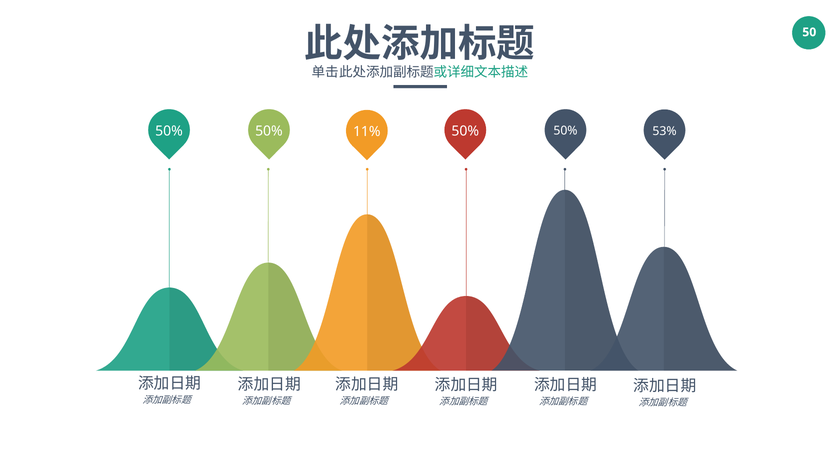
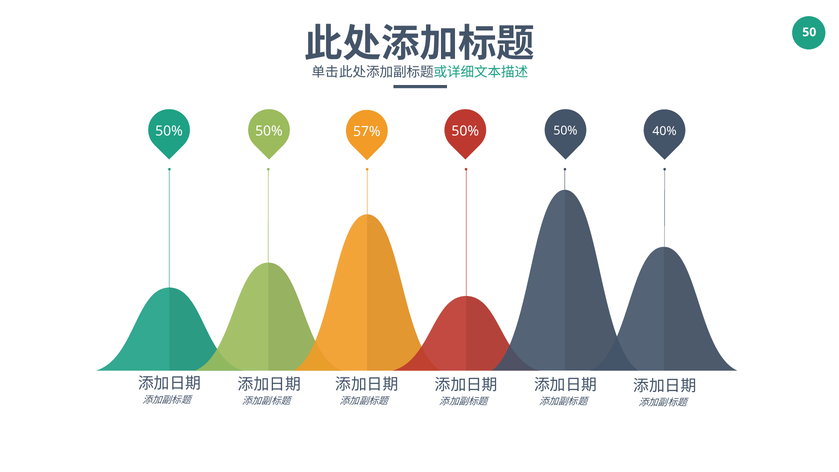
11%: 11% -> 57% (367, 132)
53%: 53% -> 40% (665, 131)
